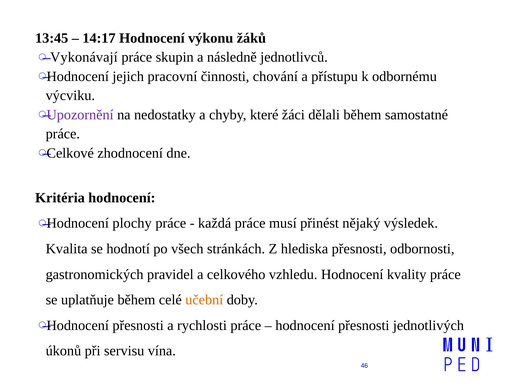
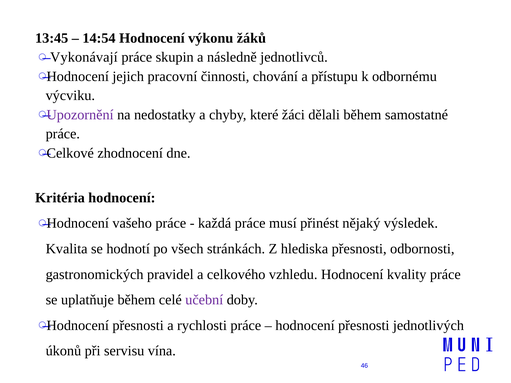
14:17: 14:17 -> 14:54 (99, 38)
plochy: plochy -> vašeho (132, 223)
učební colour: orange -> purple (204, 300)
